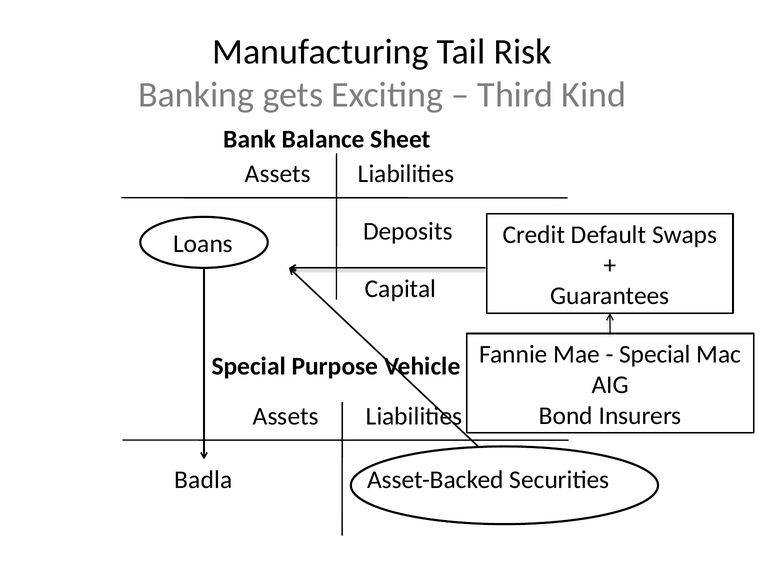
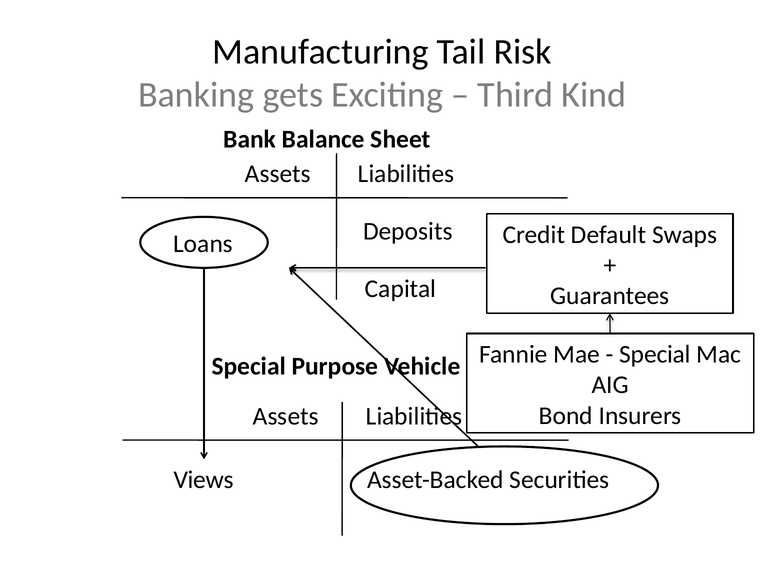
Badla: Badla -> Views (204, 480)
